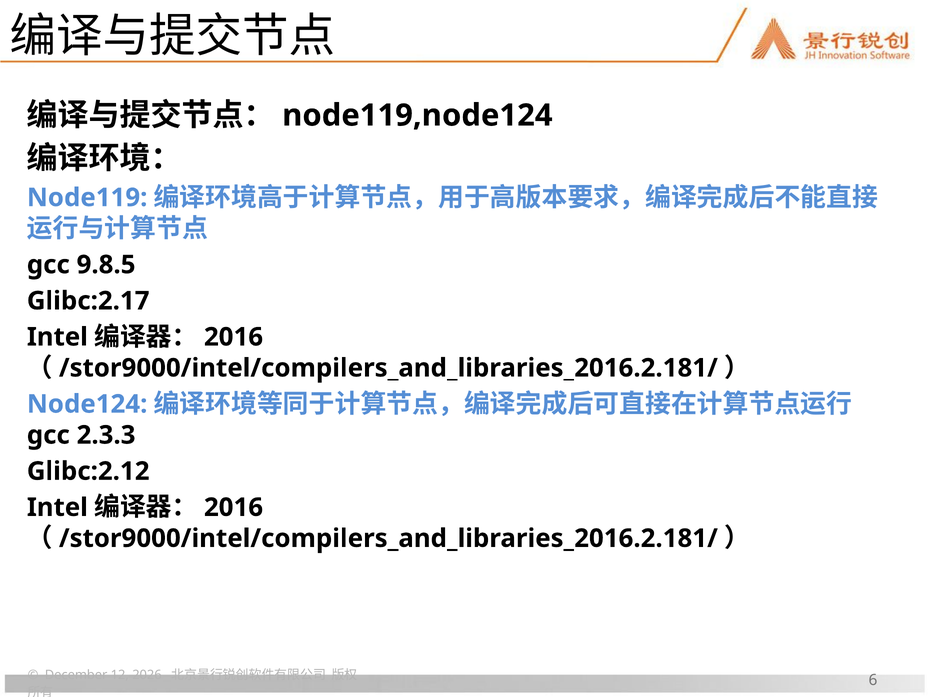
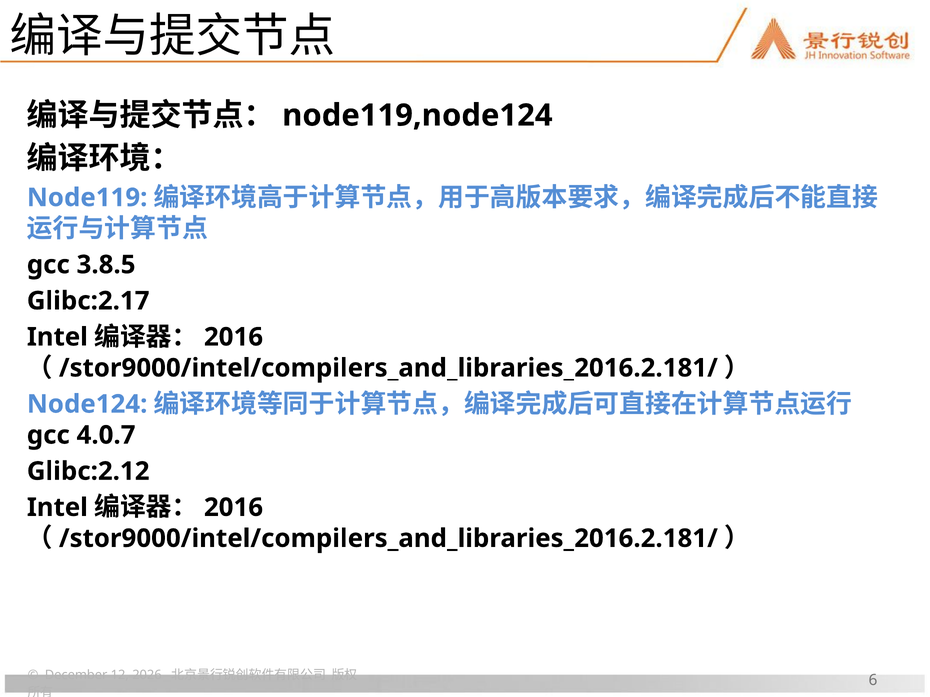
9.8.5: 9.8.5 -> 3.8.5 (106, 265)
2.3.3: 2.3.3 -> 4.0.7 (106, 435)
